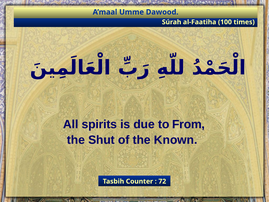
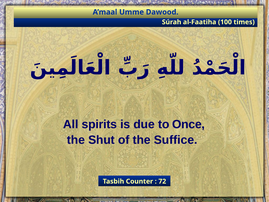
From: From -> Once (189, 124)
Known: Known -> Suffice (176, 140)
